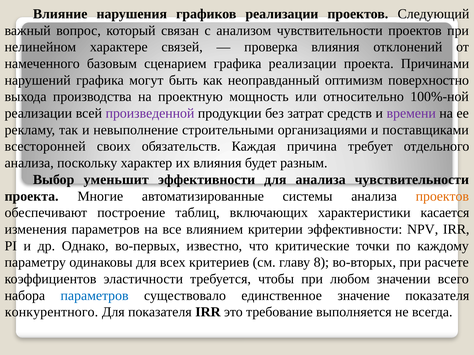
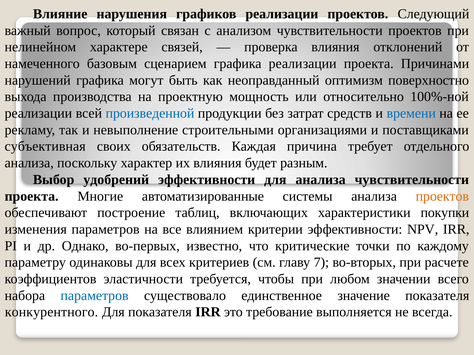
произведенной colour: purple -> blue (150, 113)
времени colour: purple -> blue (411, 113)
всесторонней: всесторонней -> субъективная (45, 147)
уменьшит: уменьшит -> удобрений (116, 180)
касается: касается -> покупки (445, 213)
8: 8 -> 7 (321, 263)
